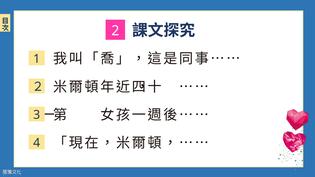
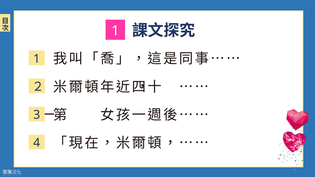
2: 2 -> 1 (115, 31)
